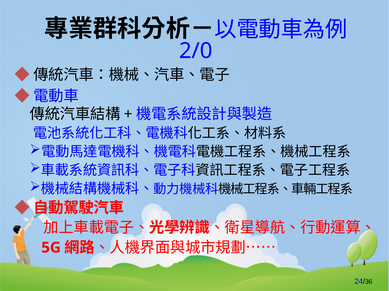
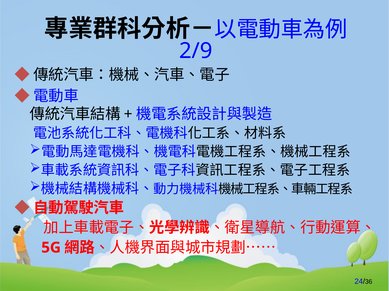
2/0: 2/0 -> 2/9 (196, 51)
